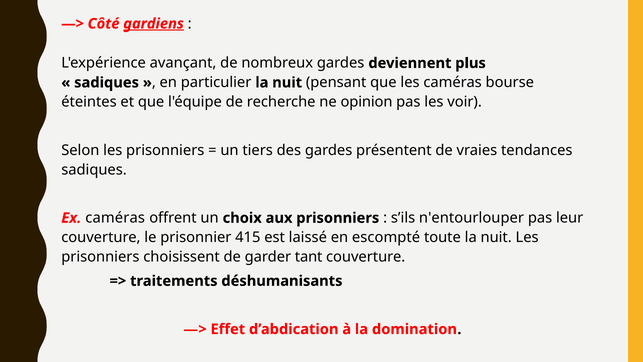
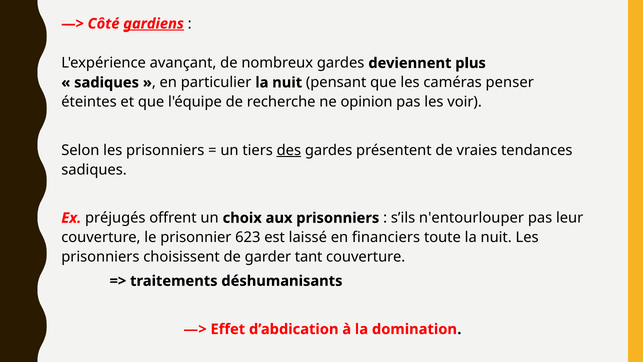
bourse: bourse -> penser (510, 82)
des underline: none -> present (289, 150)
Ex caméras: caméras -> préjugés (115, 218)
415: 415 -> 623 (248, 237)
escompté: escompté -> financiers (386, 237)
